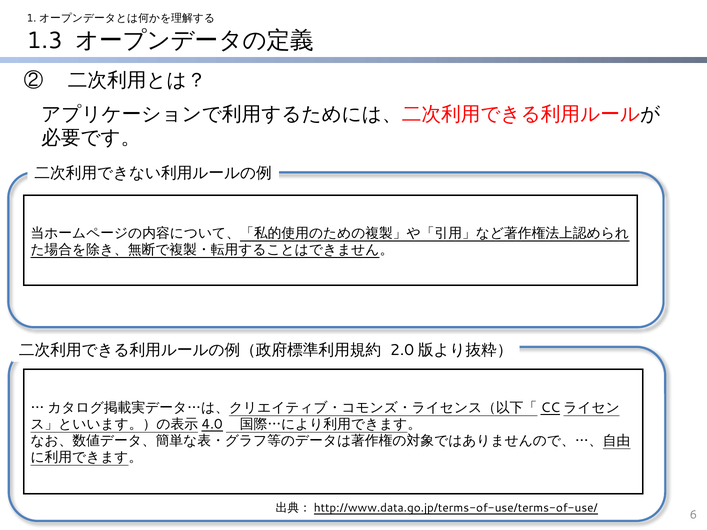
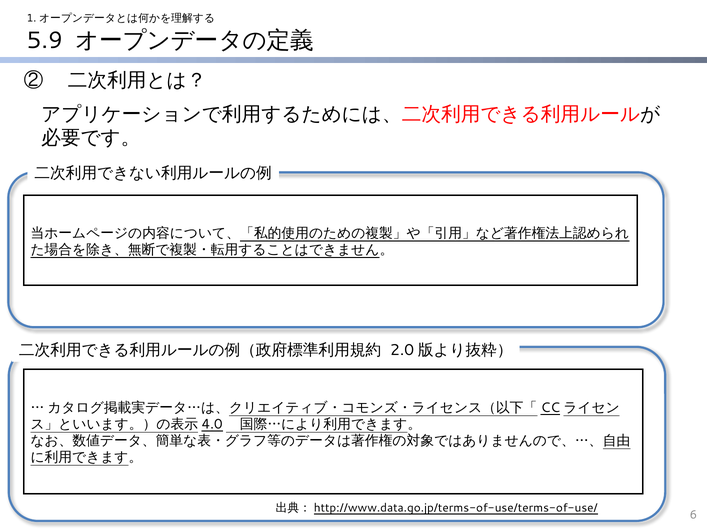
1.3: 1.3 -> 5.9 (45, 41)
